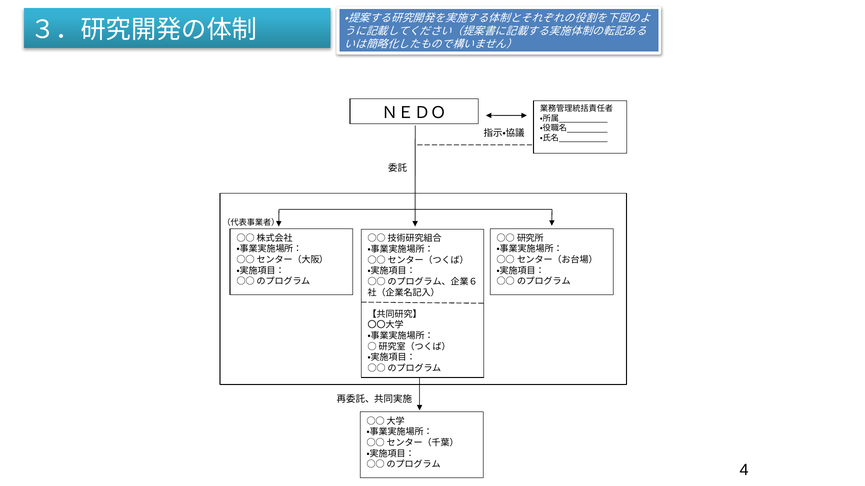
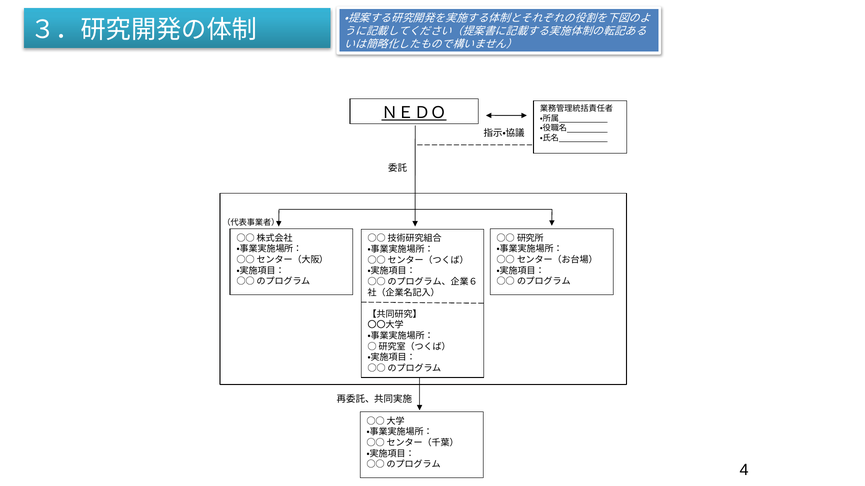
ＮＥＤＯ underline: none -> present (414, 113)
